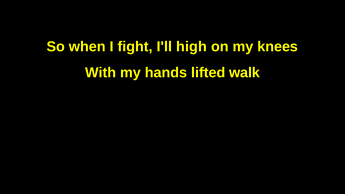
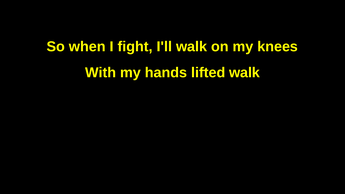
I'll high: high -> walk (192, 47)
